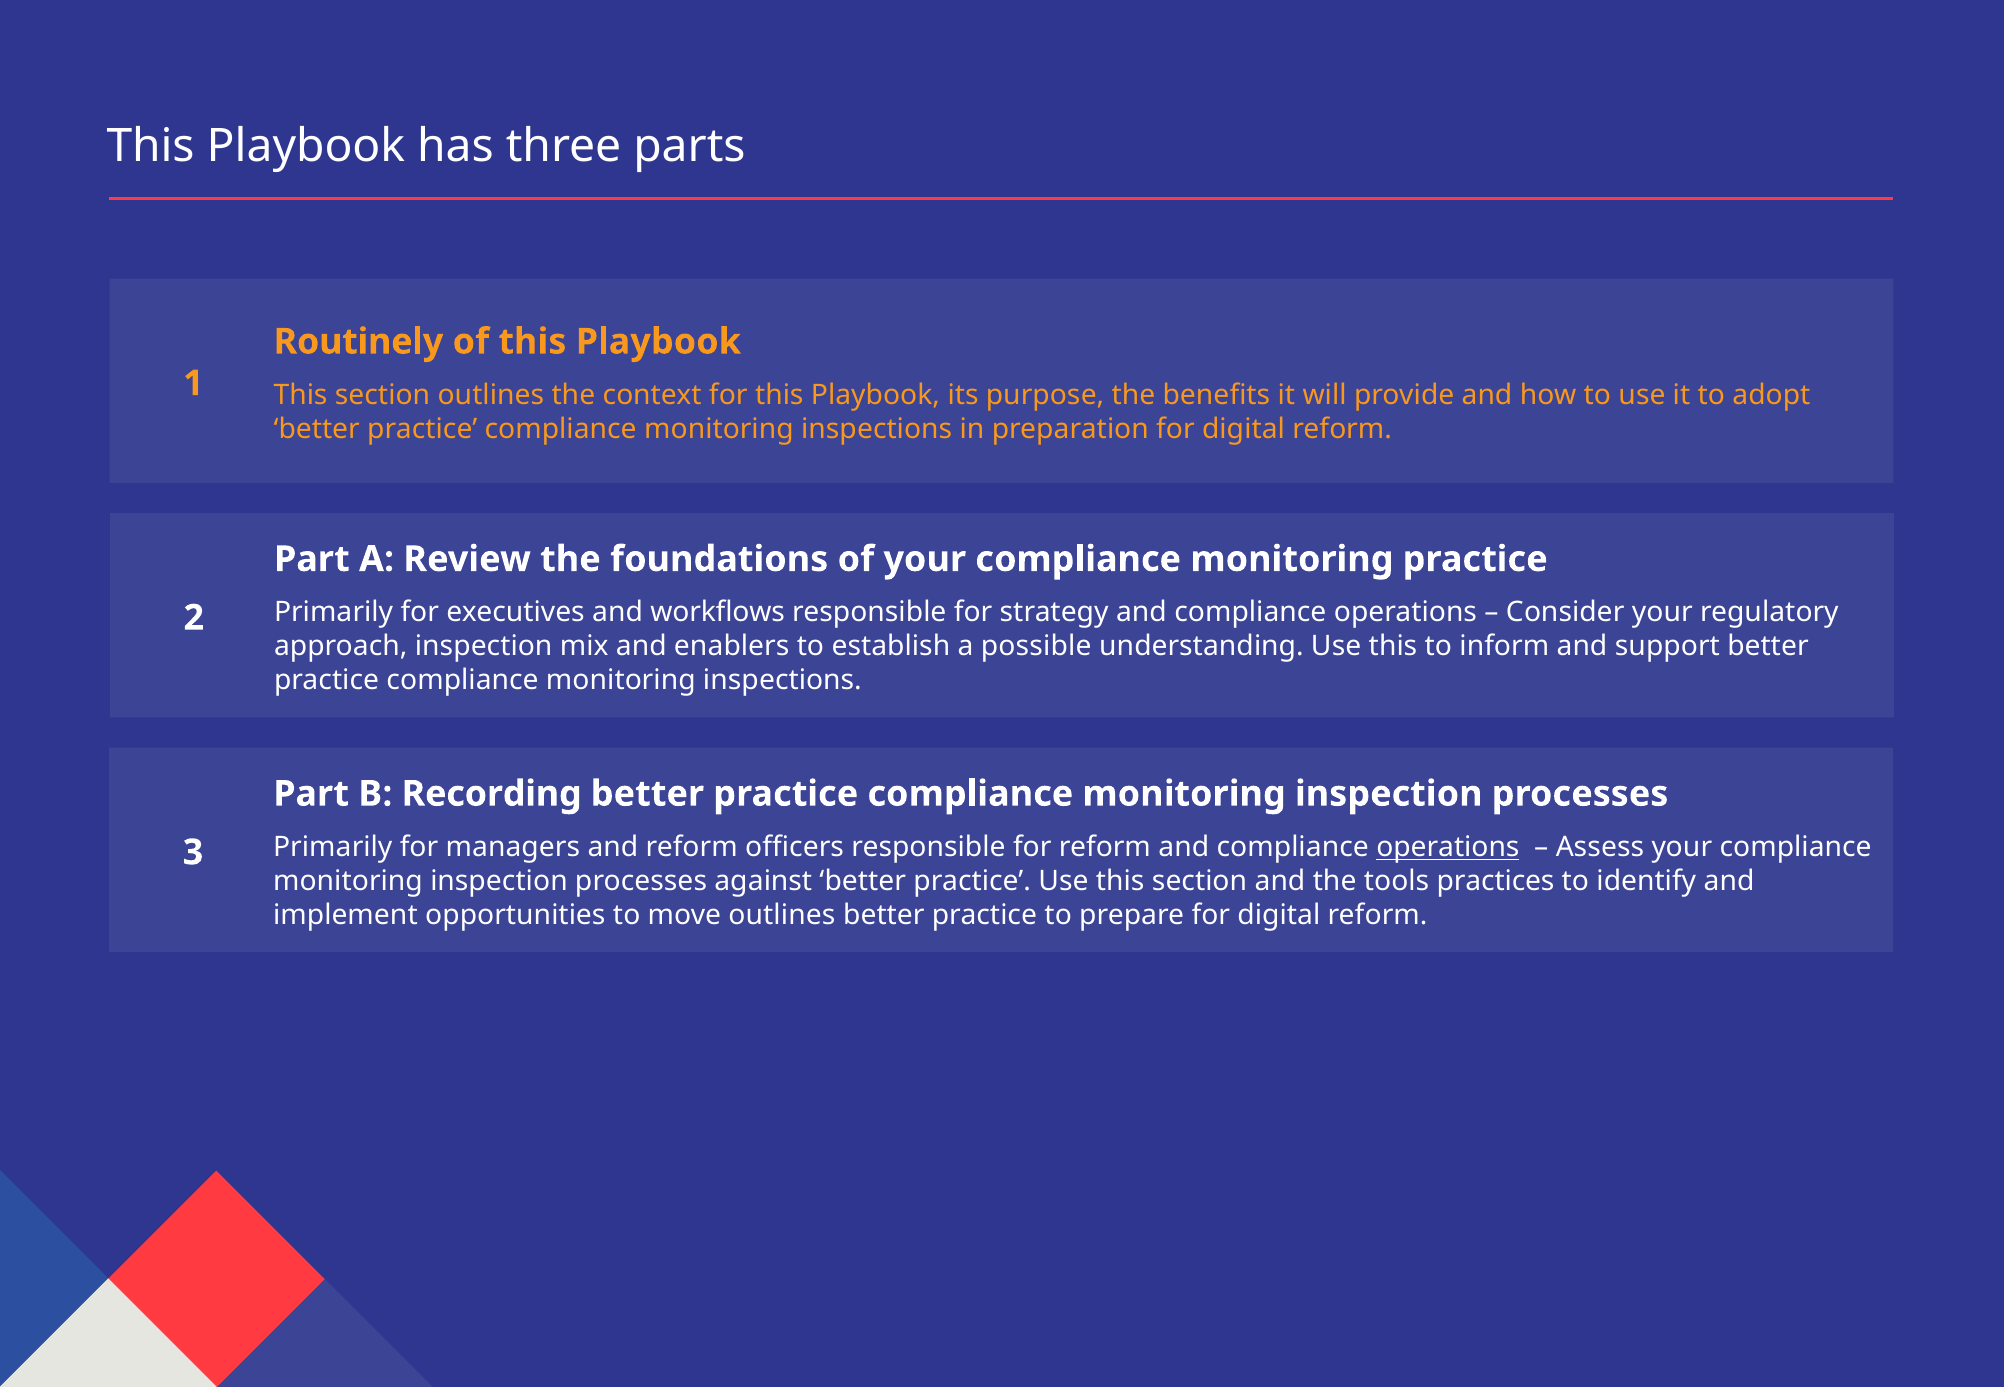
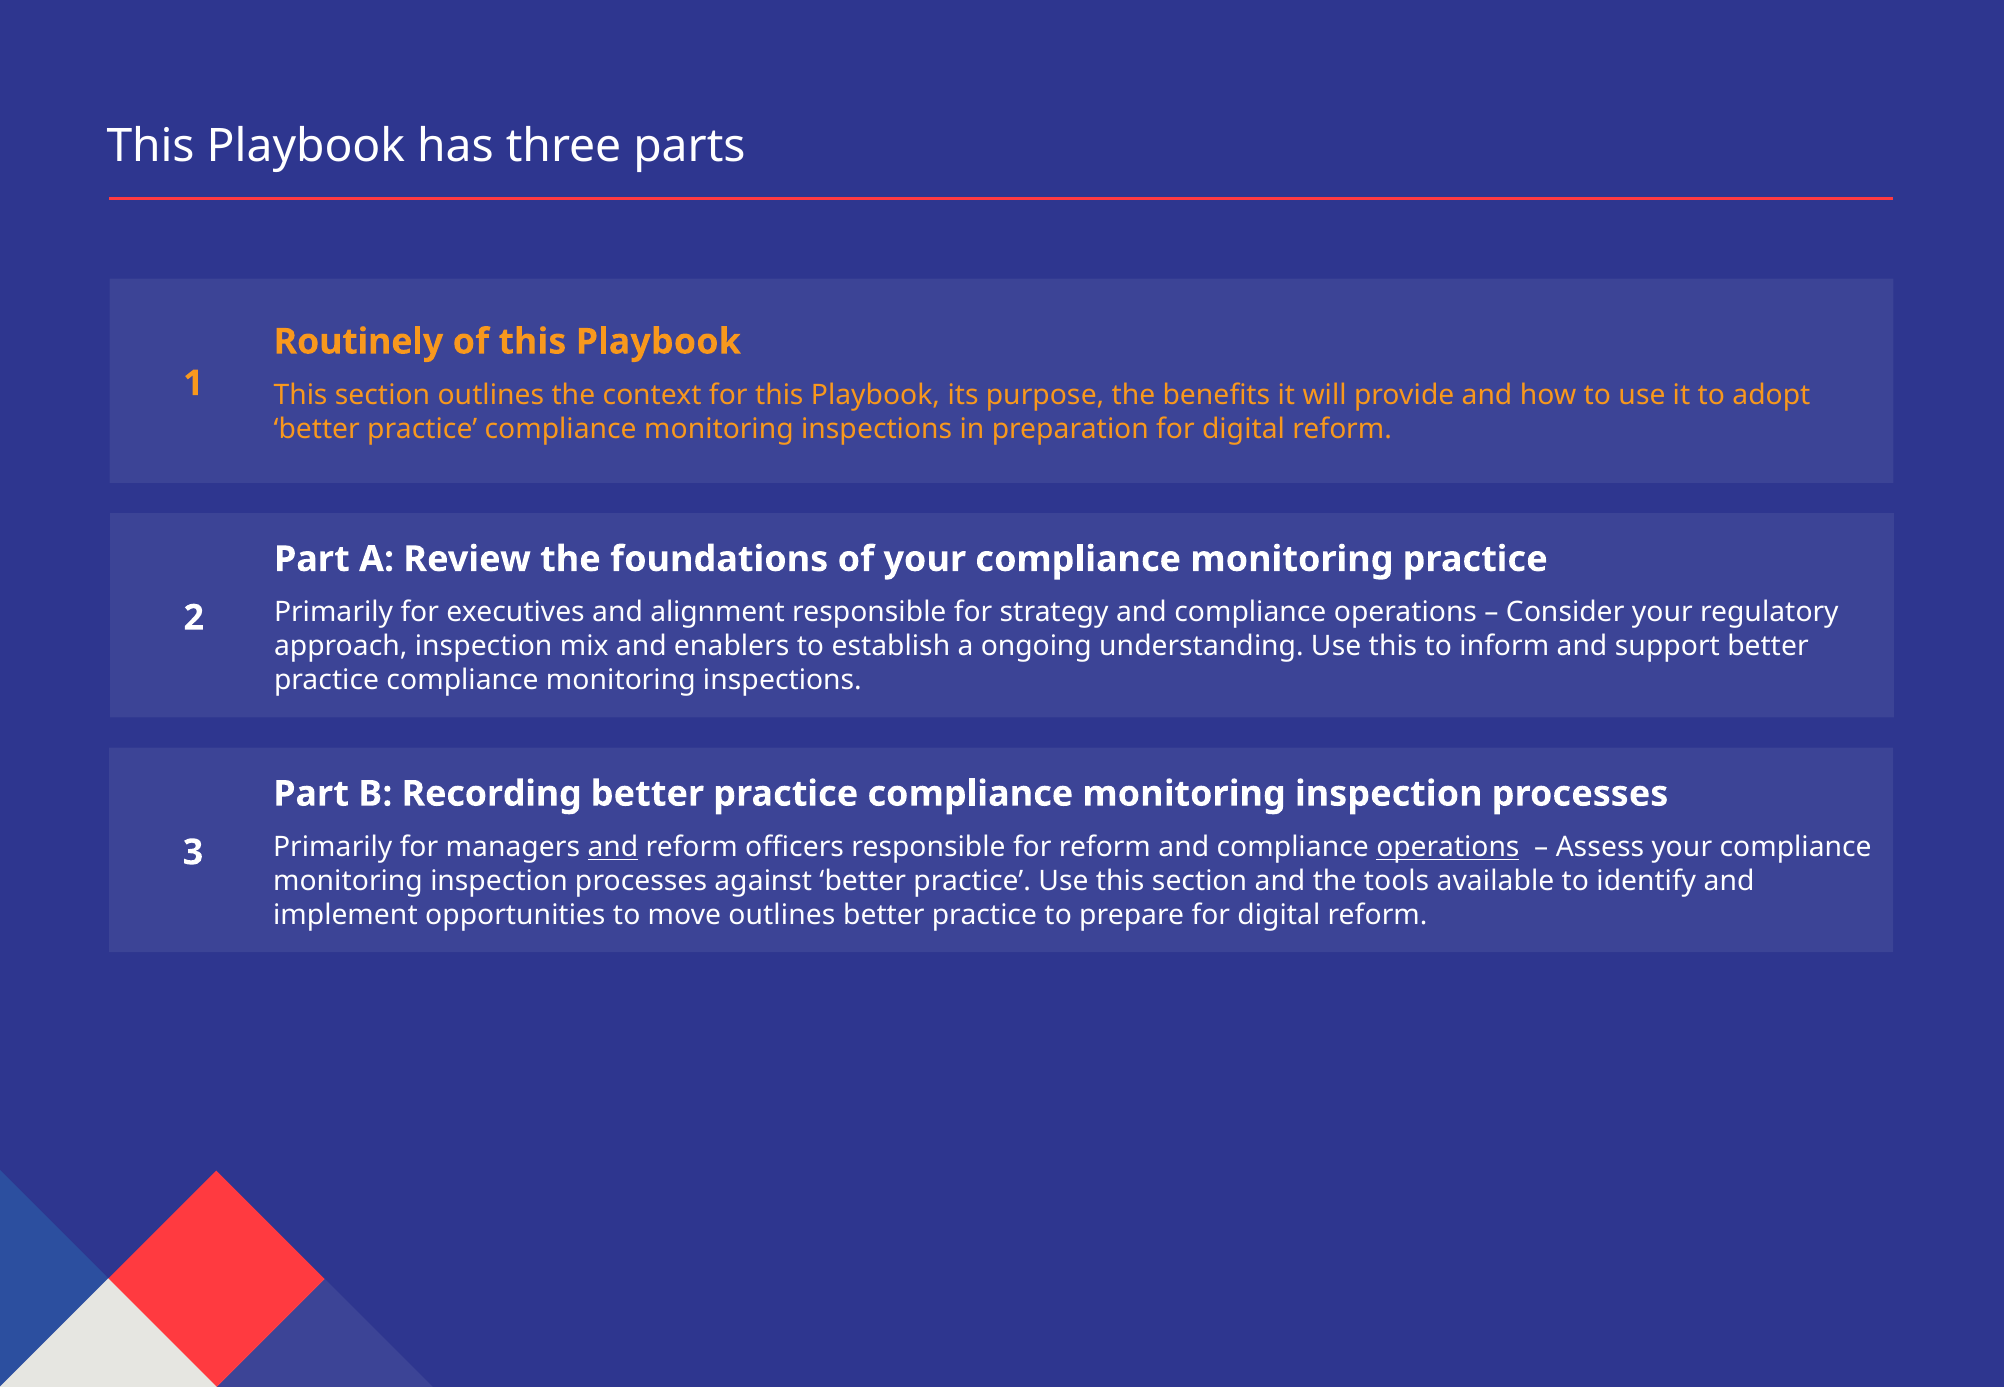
workflows: workflows -> alignment (718, 613)
possible: possible -> ongoing (1036, 647)
and underline: none -> present (613, 847)
practices: practices -> available (1495, 881)
